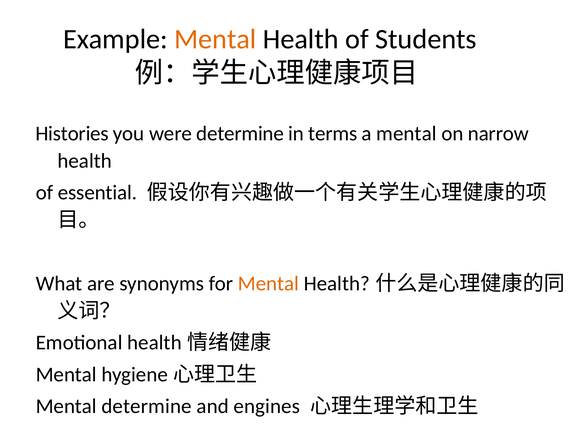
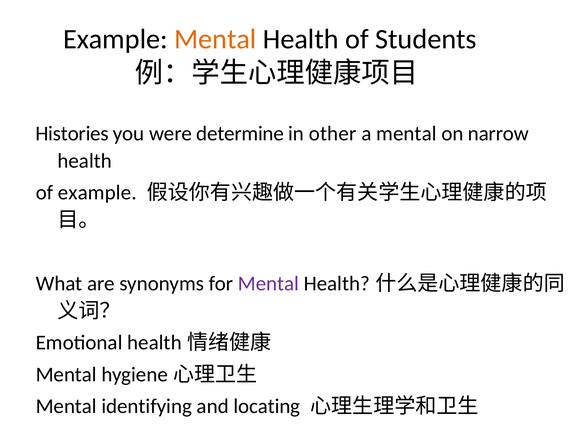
terms: terms -> other (333, 134)
of essential: essential -> example (97, 193)
Mental colour: orange -> purple (268, 284)
Mental determine: determine -> identifying (147, 407)
engines: engines -> locating (267, 407)
